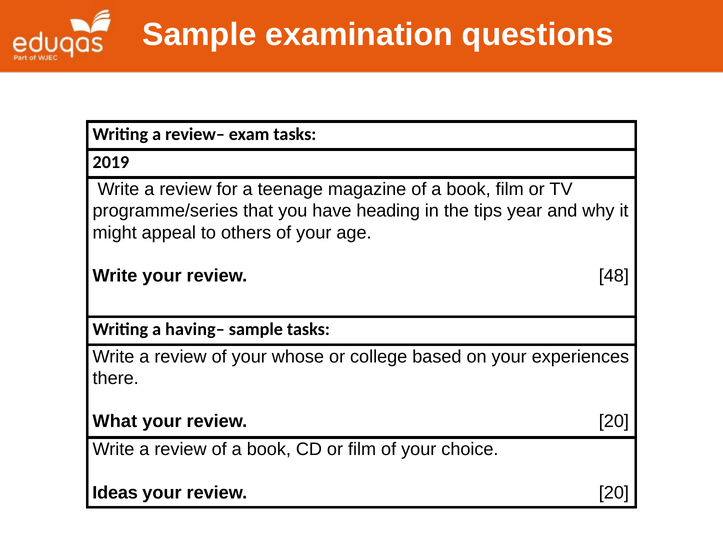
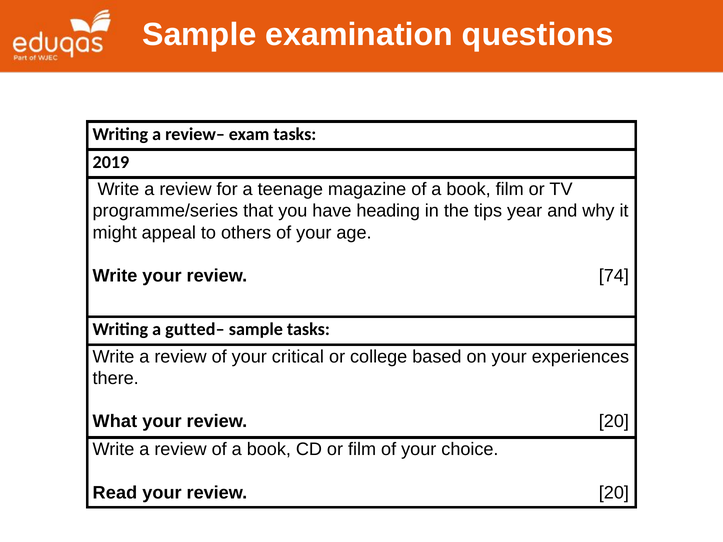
48: 48 -> 74 (614, 276)
having–: having– -> gutted– (195, 330)
whose: whose -> critical (298, 357)
Ideas: Ideas -> Read (115, 493)
